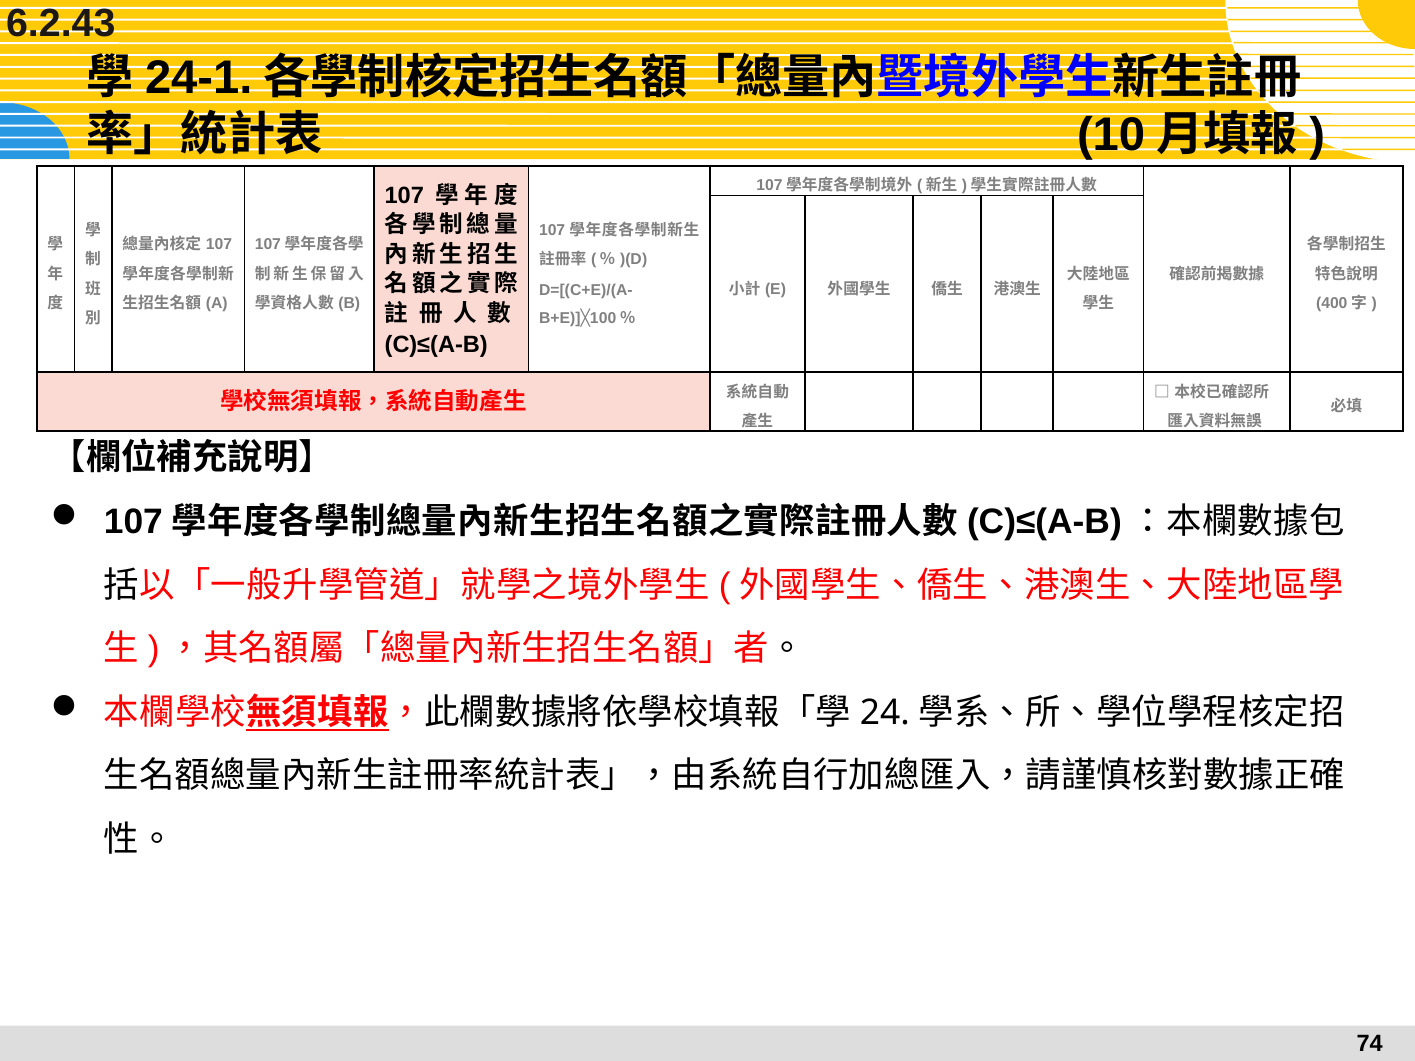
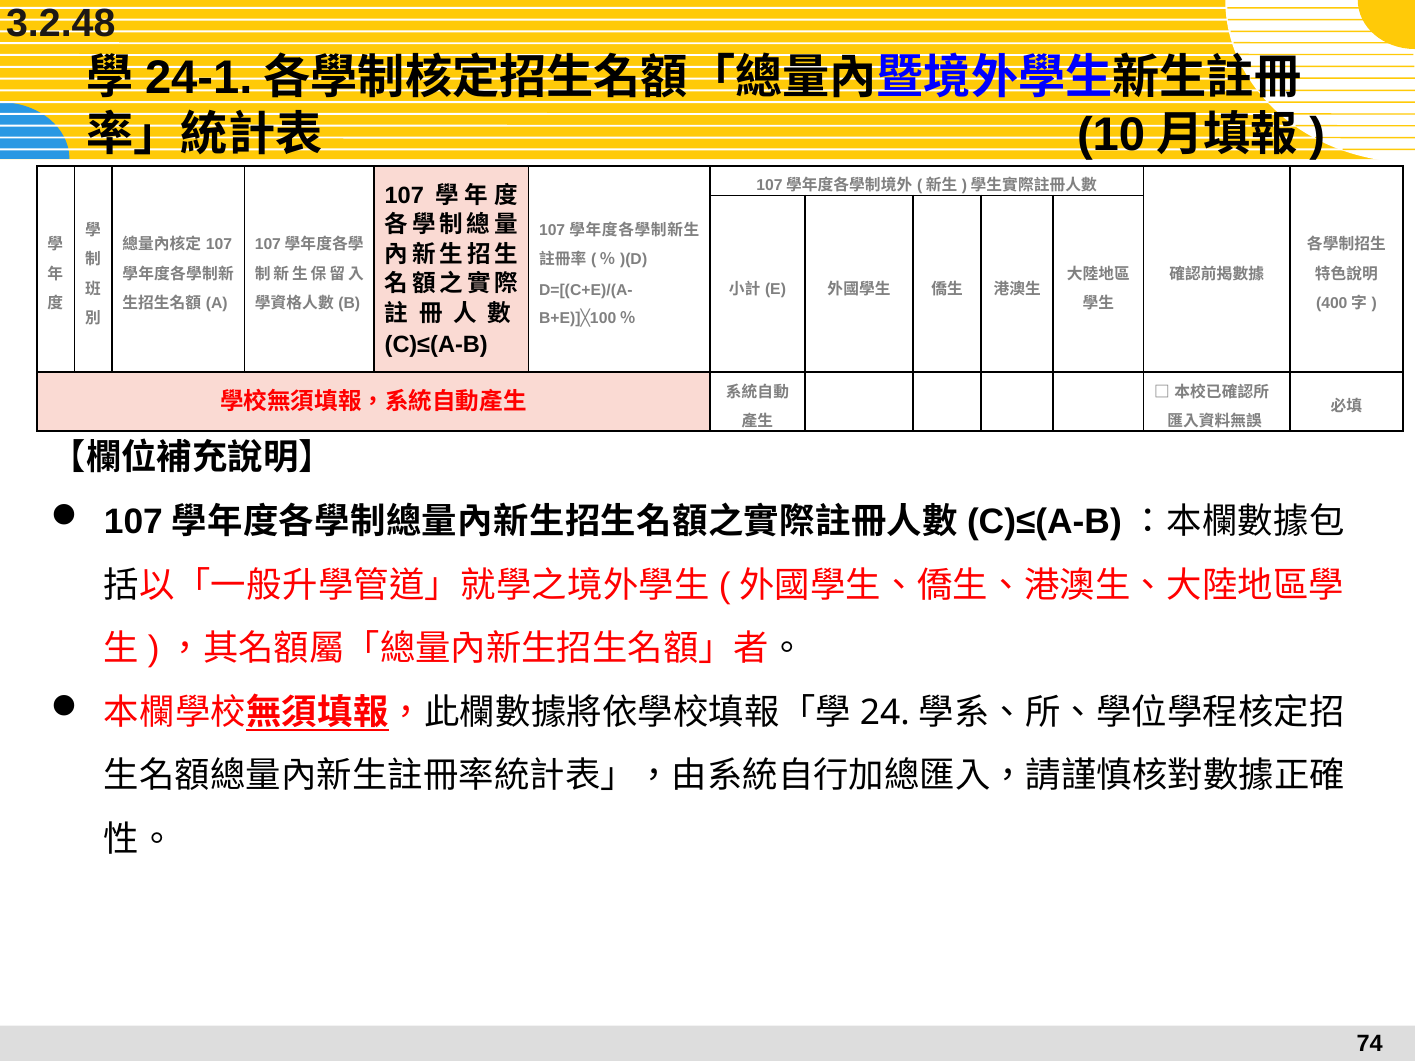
6.2.43: 6.2.43 -> 3.2.48 (61, 24)
